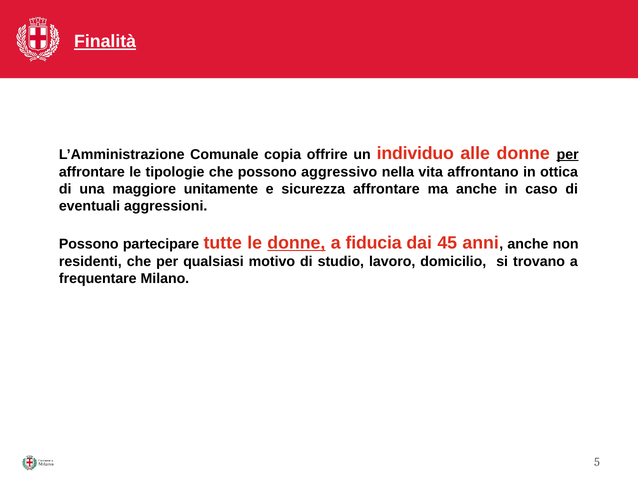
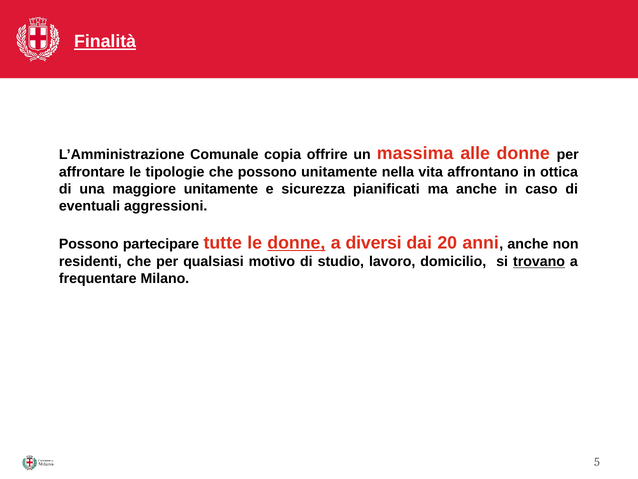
individuo: individuo -> massima (415, 153)
per underline: present -> none (568, 154)
possono aggressivo: aggressivo -> unitamente (339, 172)
sicurezza affrontare: affrontare -> pianificati (386, 189)
fiducia: fiducia -> diversi (374, 242)
45: 45 -> 20 (447, 242)
trovano underline: none -> present (539, 261)
